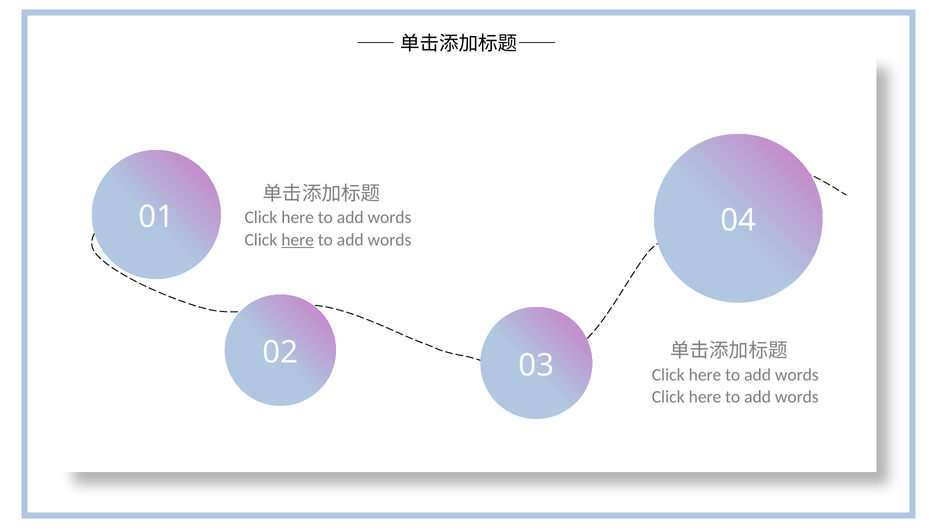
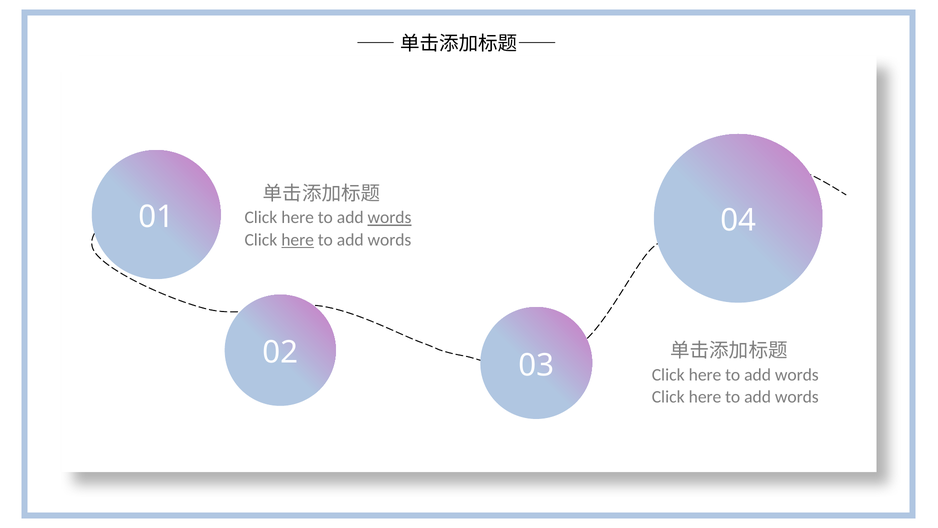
words underline: none -> present (390, 218)
